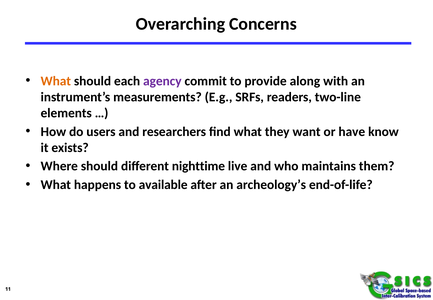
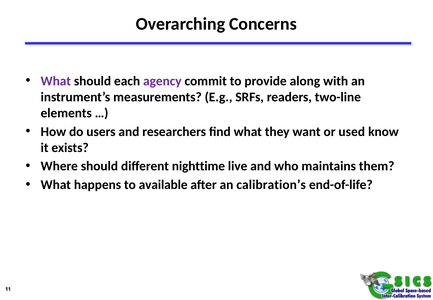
What colour: orange -> purple (56, 81)
have: have -> used (352, 131)
archeology’s: archeology’s -> calibration’s (271, 185)
